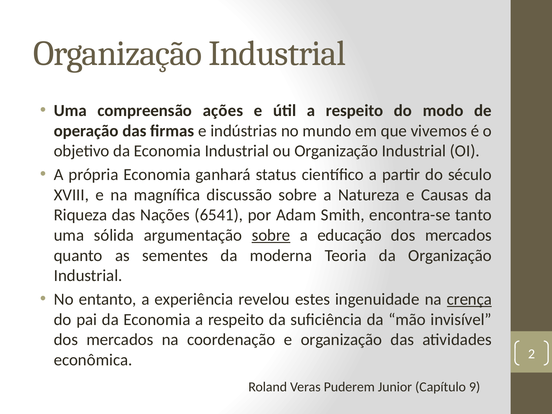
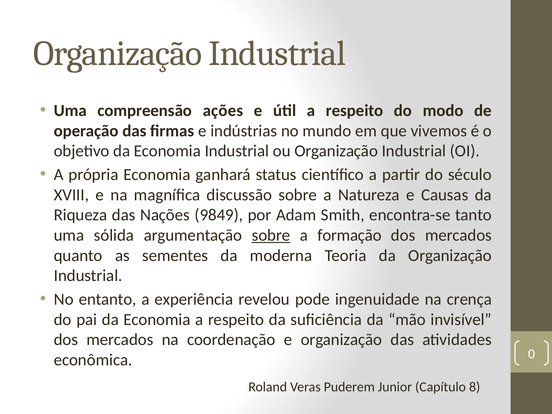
6541: 6541 -> 9849 (219, 215)
educação: educação -> formação (350, 235)
estes: estes -> pode (312, 299)
crença underline: present -> none (469, 299)
2: 2 -> 0 (532, 354)
9: 9 -> 8 (475, 387)
